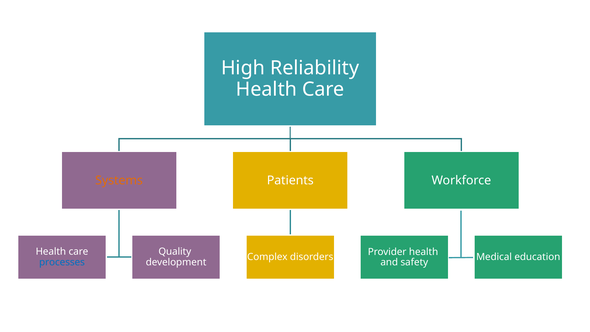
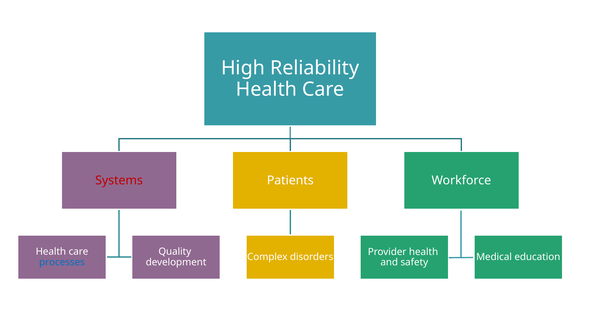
Systems colour: orange -> red (119, 180)
